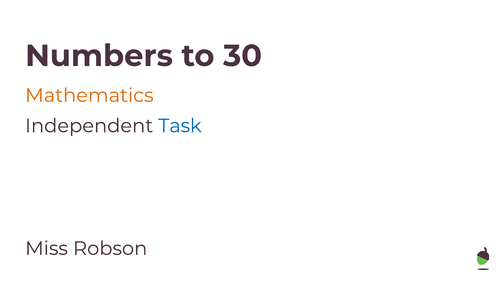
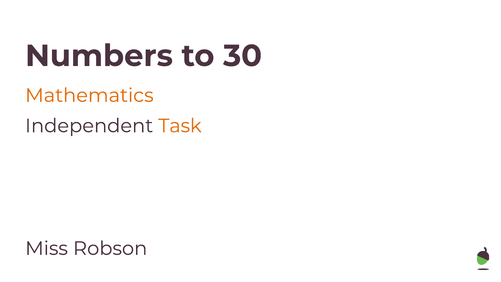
Task colour: blue -> orange (180, 126)
